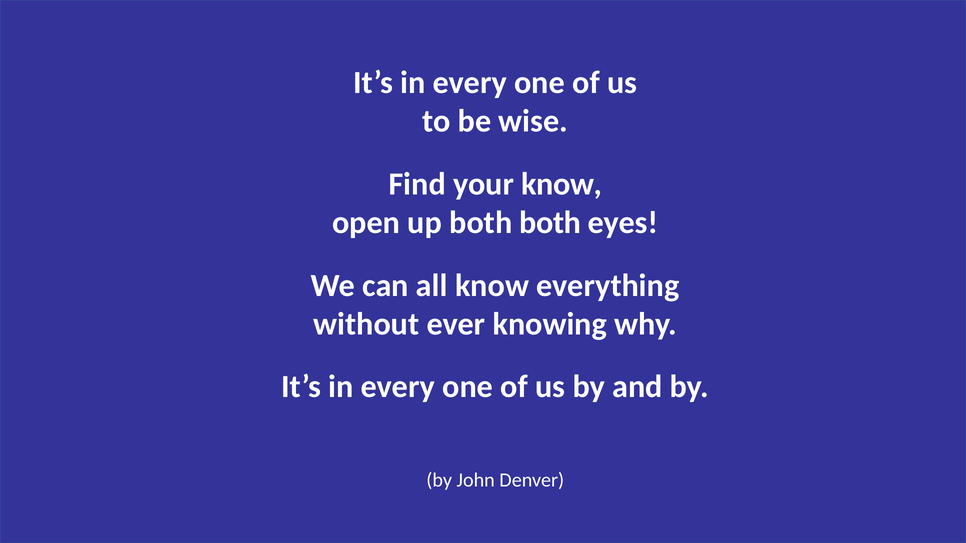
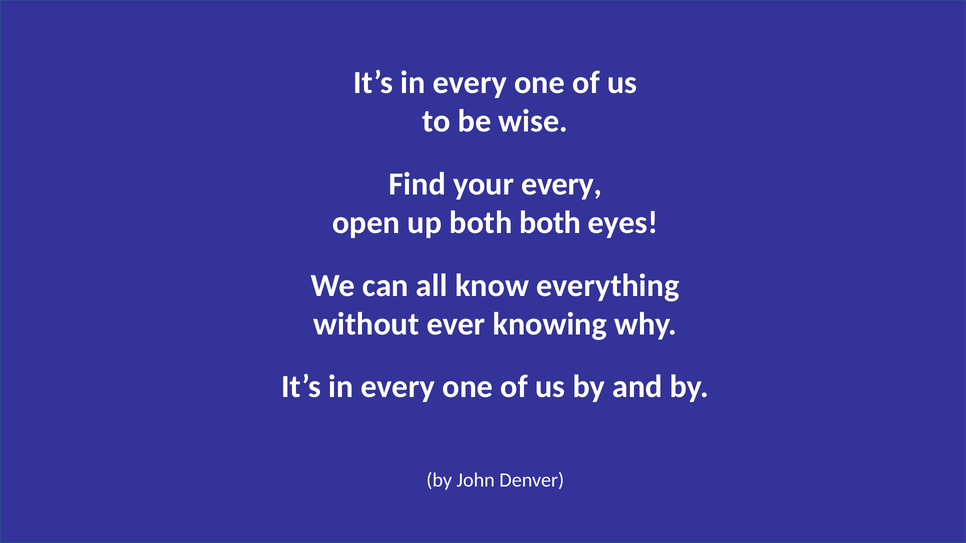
your know: know -> every (562, 184)
